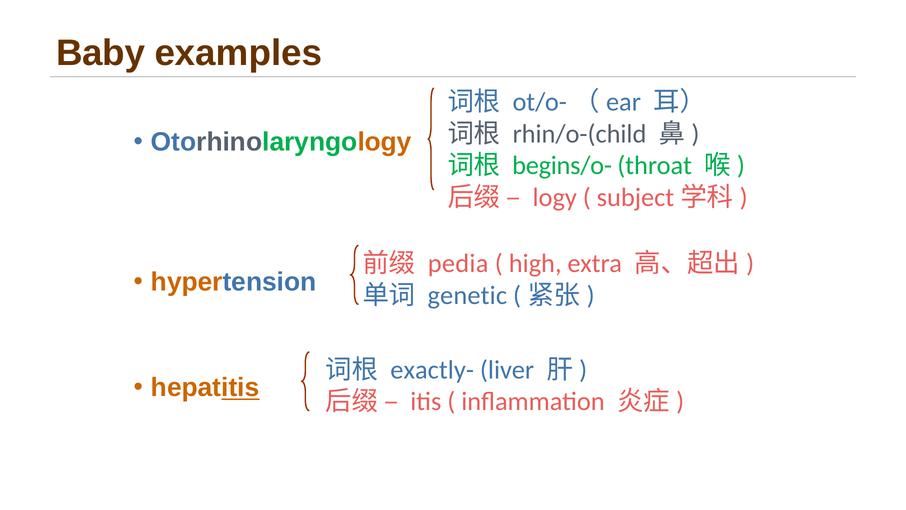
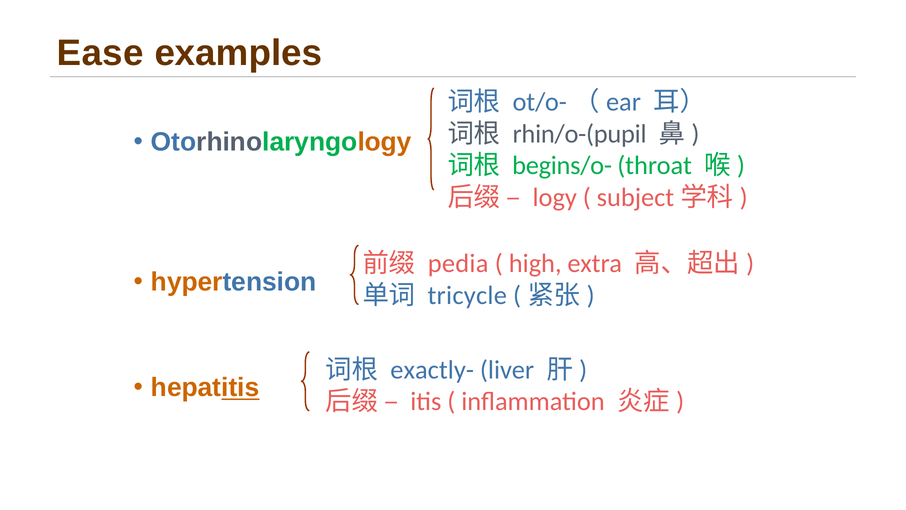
Baby: Baby -> Ease (100, 53)
rhin/o-(child: rhin/o-(child -> rhin/o-(pupil (580, 134)
genetic: genetic -> tricycle (467, 295)
